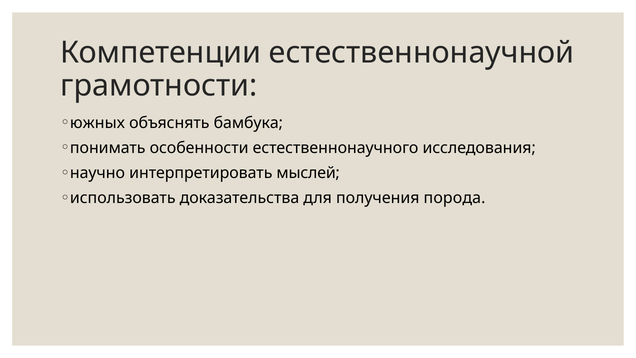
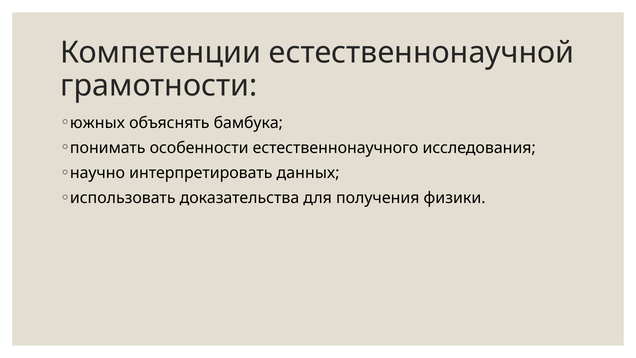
мыслей: мыслей -> данных (308, 173)
порода: порода -> физики (455, 198)
